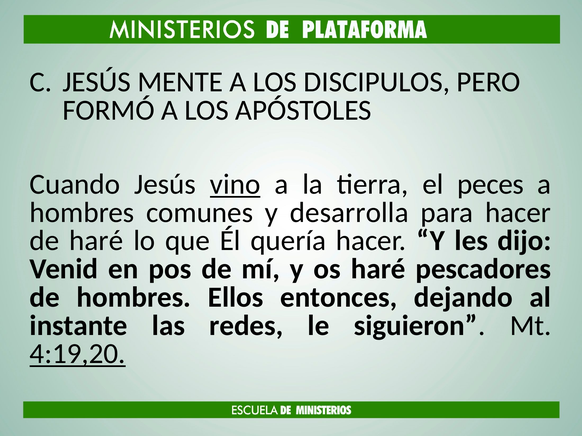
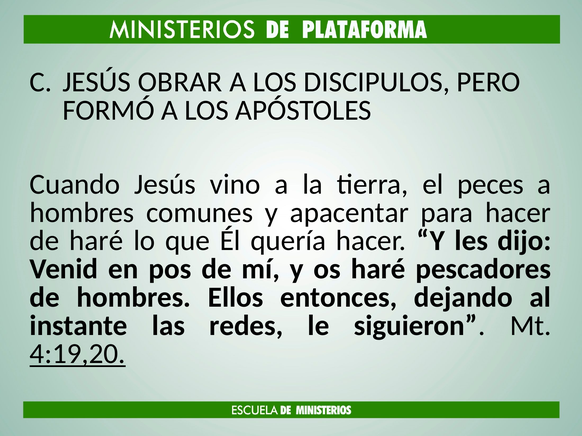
MENTE: MENTE -> OBRAR (180, 82)
vino underline: present -> none (235, 184)
desarrolla: desarrolla -> apacentar (349, 213)
